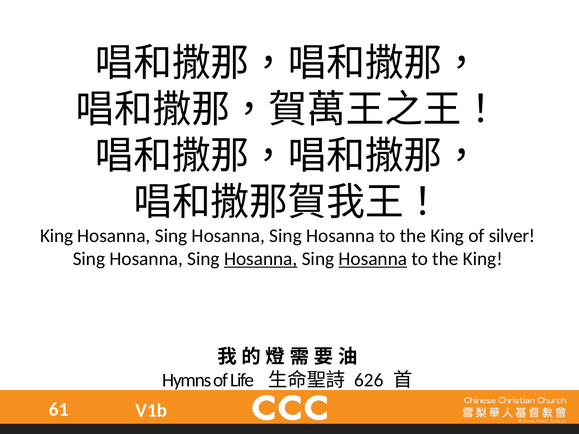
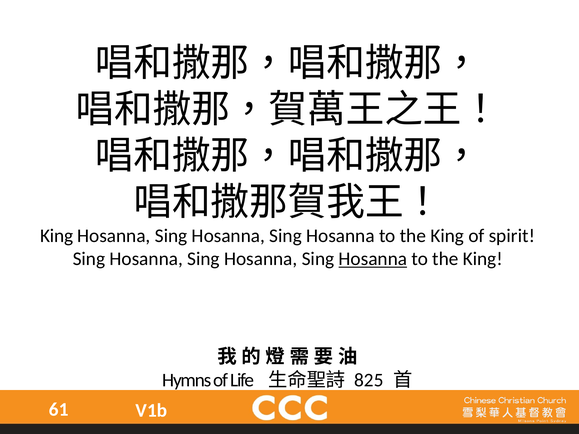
silver: silver -> spirit (512, 236)
Hosanna underline: present -> none (261, 259)
626: 626 -> 825 (369, 380)
